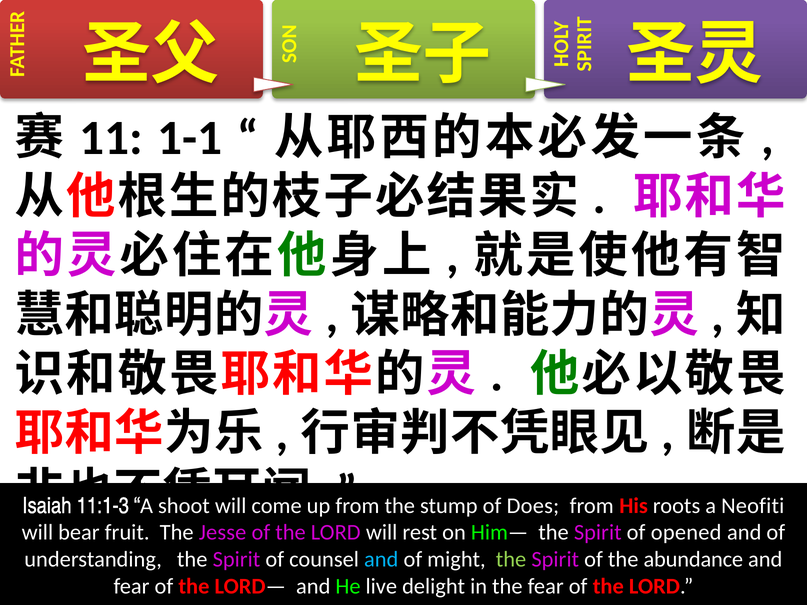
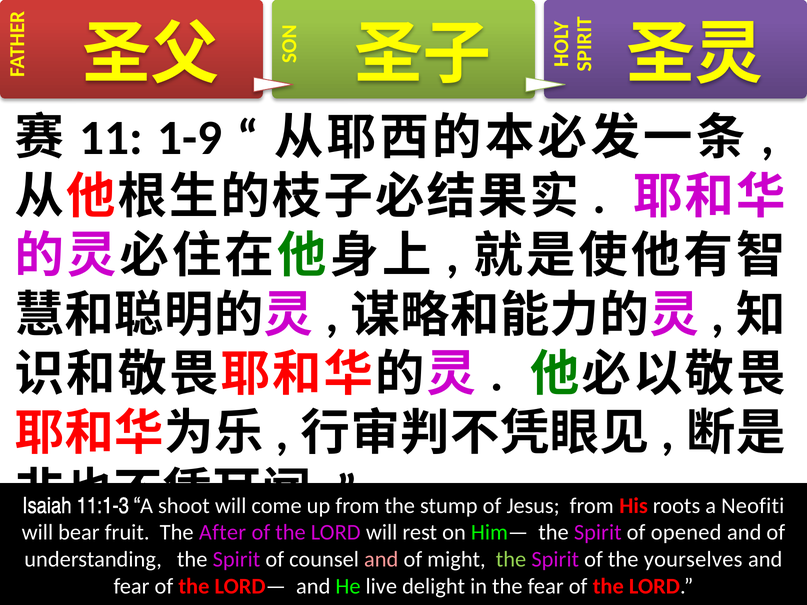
1-1: 1-1 -> 1-9 (190, 138)
Does: Does -> Jesus (533, 506)
Jesse: Jesse -> After (223, 533)
and colour: light blue -> pink (381, 560)
abundance: abundance -> yourselves (693, 560)
